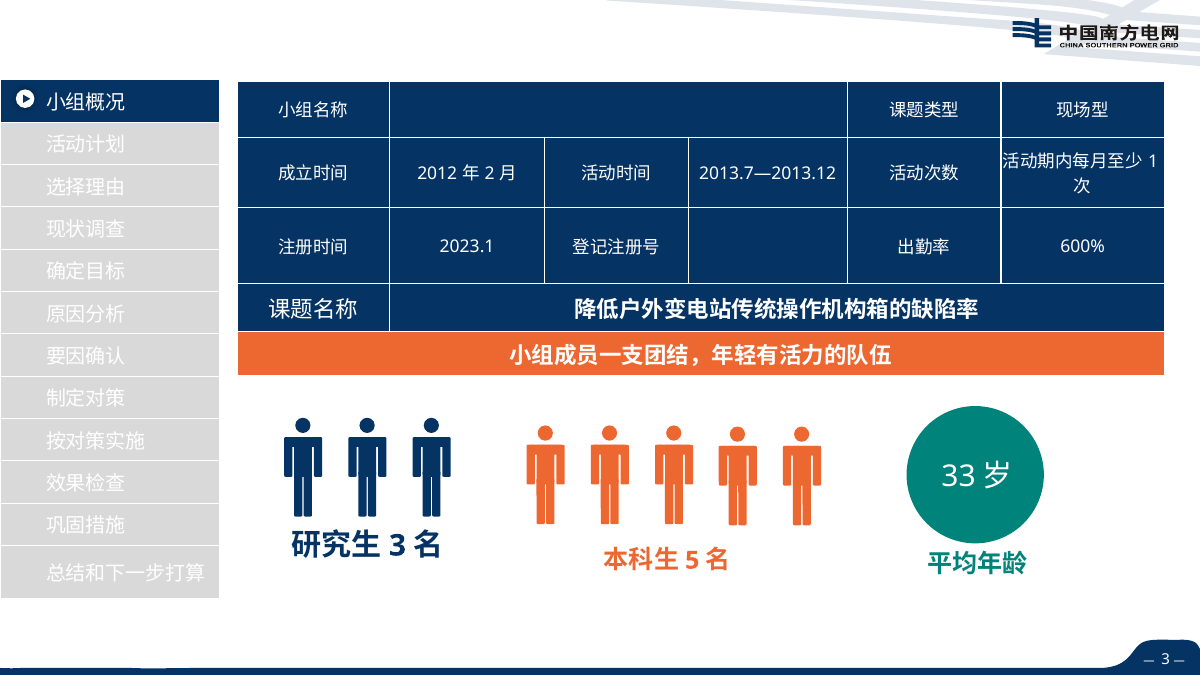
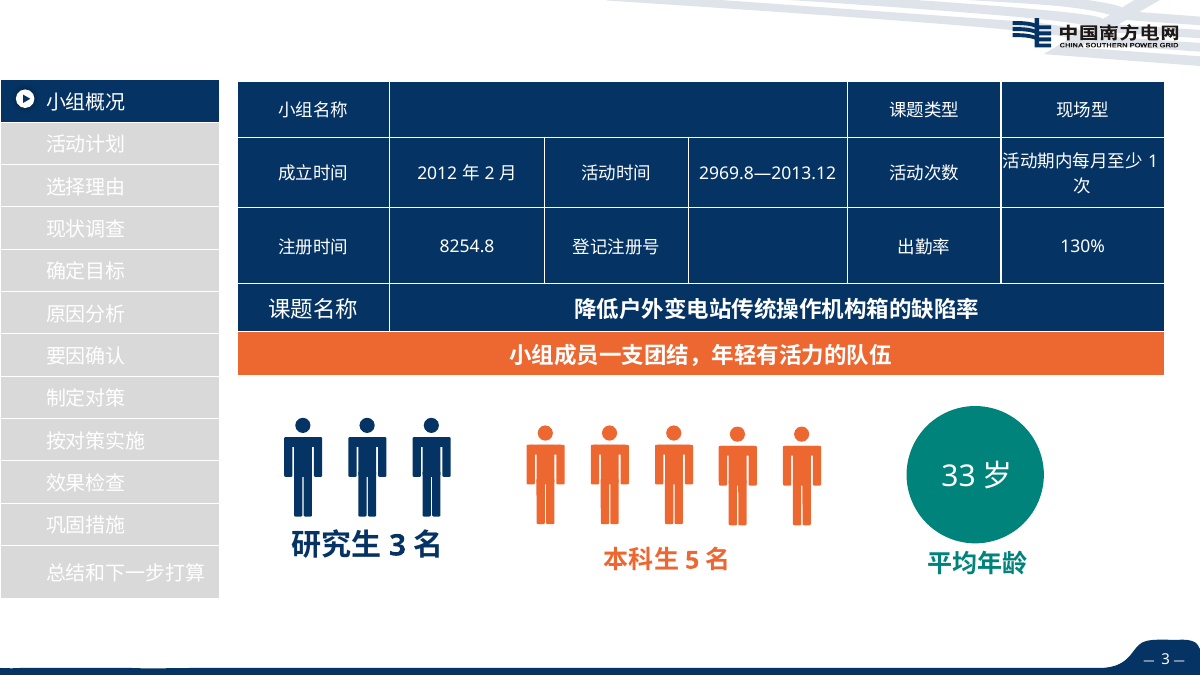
2013.7—2013.12: 2013.7—2013.12 -> 2969.8—2013.12 (768, 173)
2023.1: 2023.1 -> 8254.8 (467, 247)
600%: 600% -> 130% (1083, 247)
